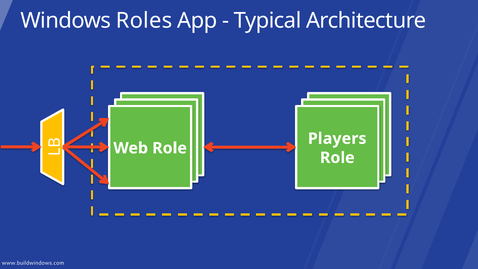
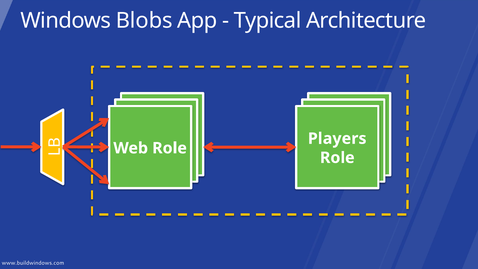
Roles: Roles -> Blobs (144, 21)
